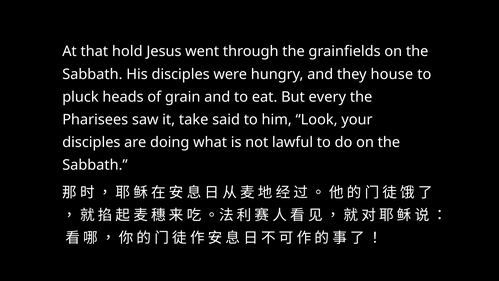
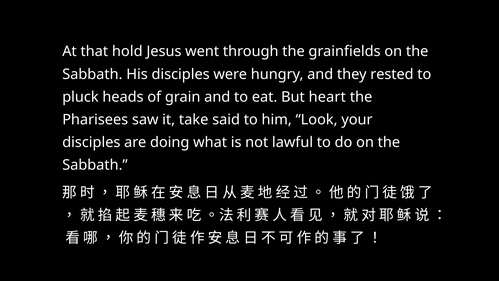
house: house -> rested (392, 74)
every: every -> heart (327, 97)
